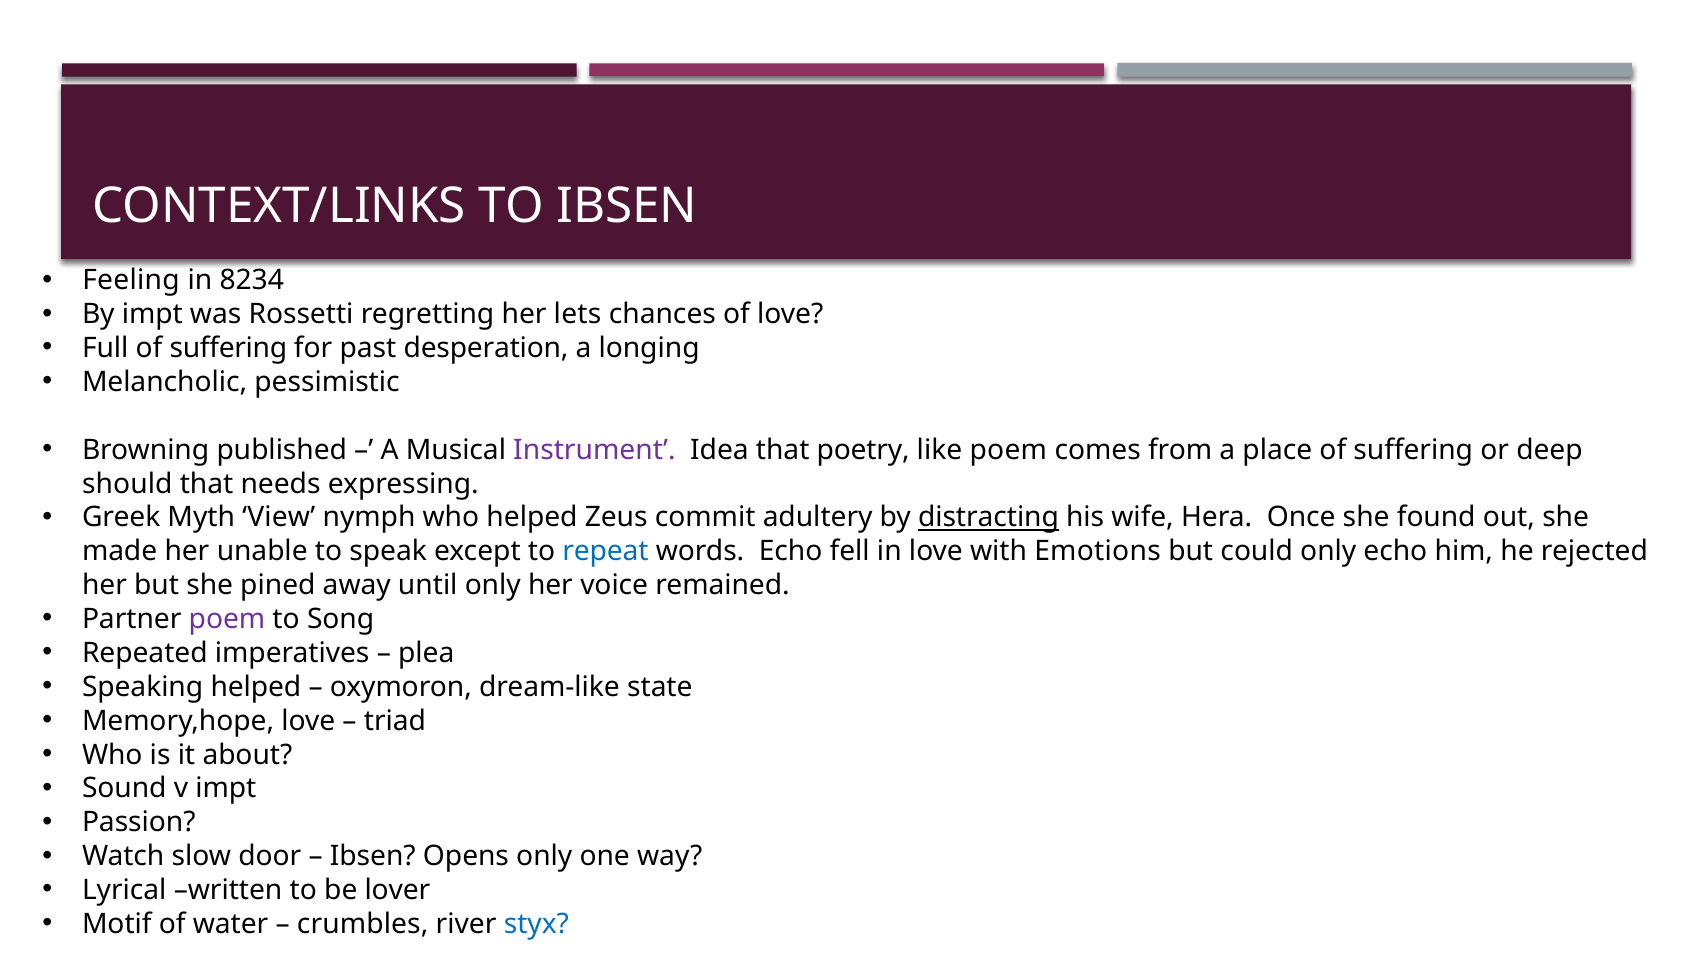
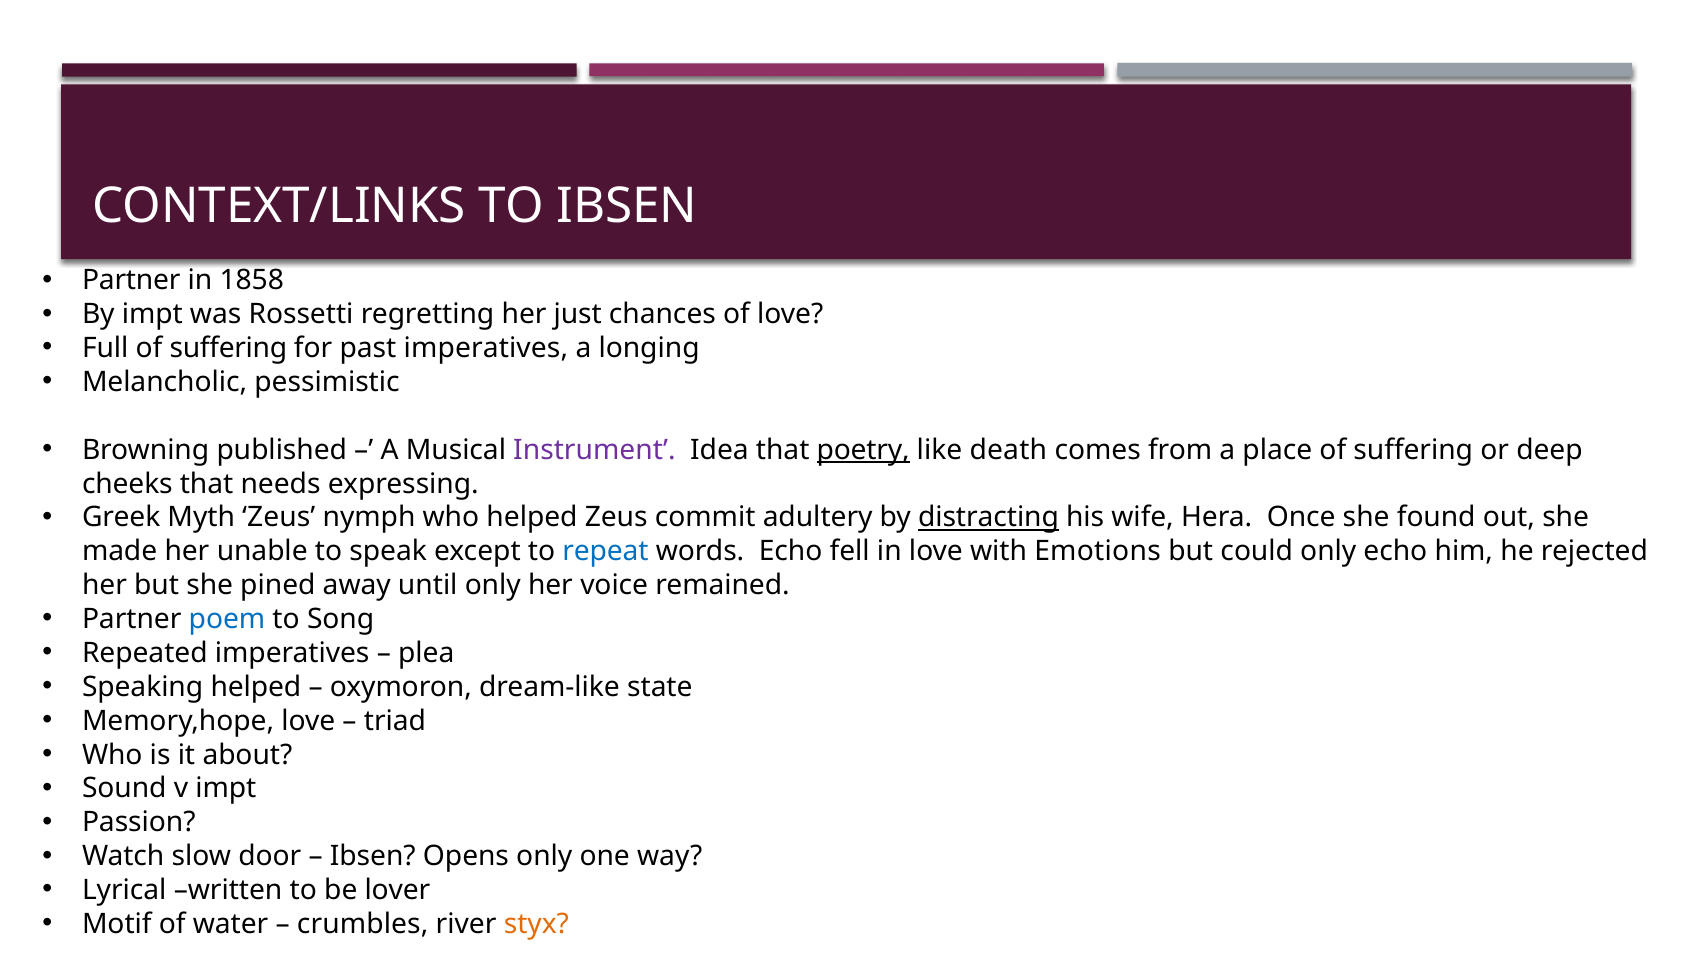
Feeling: Feeling -> Partner (131, 281)
8234: 8234 -> 1858 (252, 281)
lets: lets -> just (578, 314)
past desperation: desperation -> imperatives (486, 348)
poetry underline: none -> present (863, 450)
like poem: poem -> death (1008, 450)
should: should -> cheeks (127, 484)
Myth View: View -> Zeus (279, 518)
poem colour: purple -> blue (227, 619)
styx colour: blue -> orange (536, 924)
